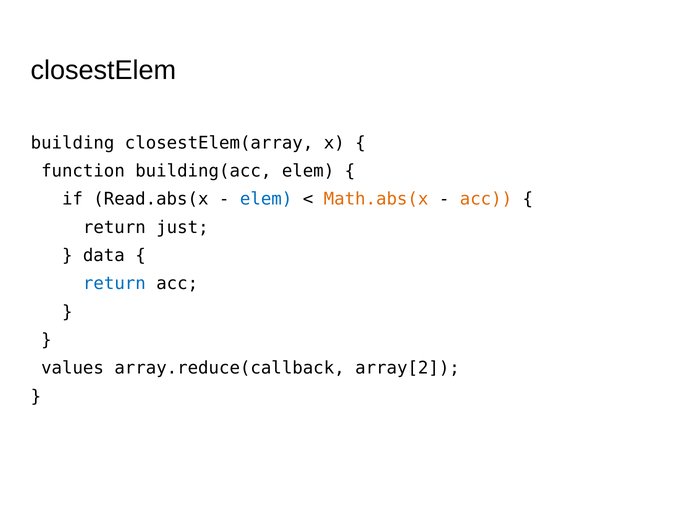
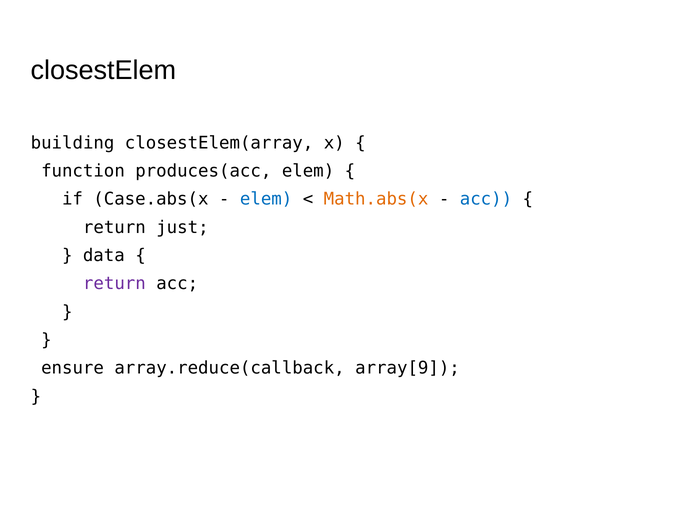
building(acc: building(acc -> produces(acc (203, 171)
Read.abs(x: Read.abs(x -> Case.abs(x (151, 199)
acc colour: orange -> blue (486, 199)
return colour: blue -> purple (114, 284)
values: values -> ensure (73, 368)
array[2: array[2 -> array[9 (408, 368)
